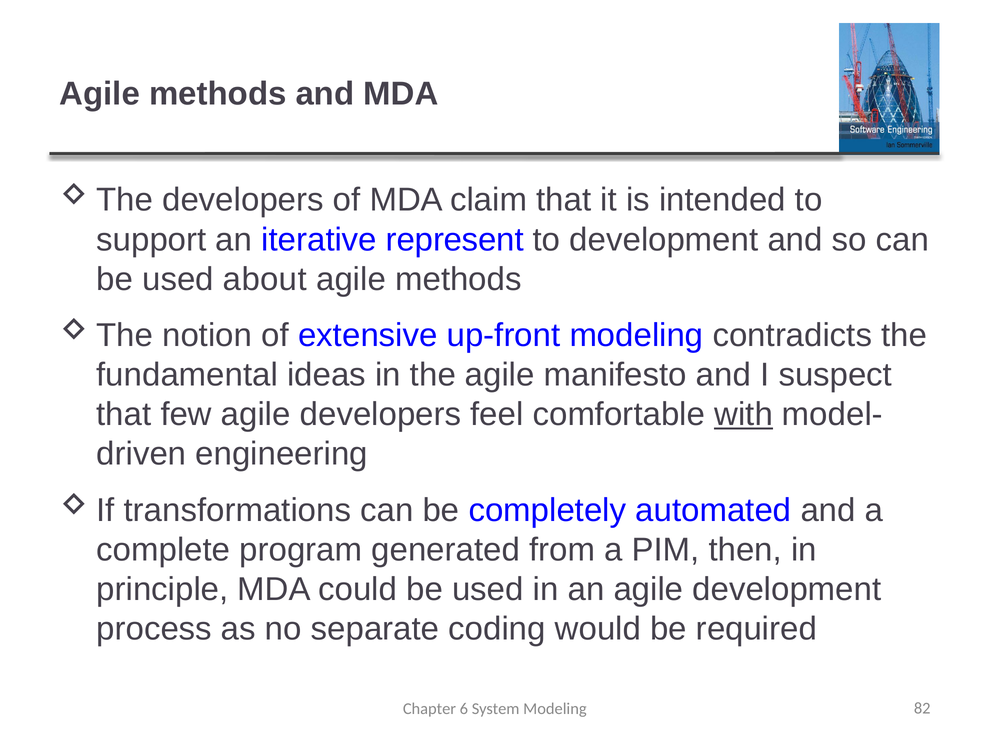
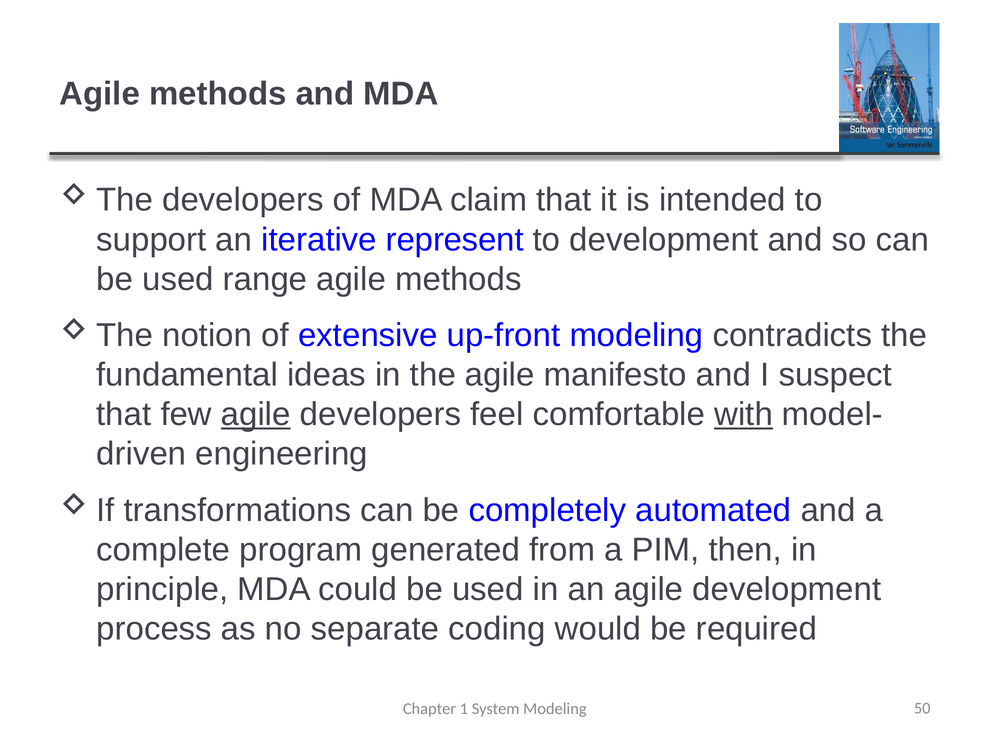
about: about -> range (265, 279)
agile underline: none -> present (256, 415)
6: 6 -> 1 (464, 709)
82: 82 -> 50 (922, 709)
